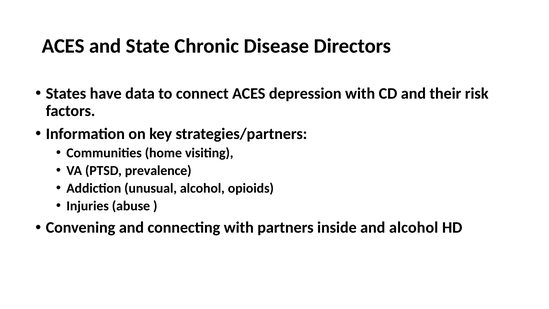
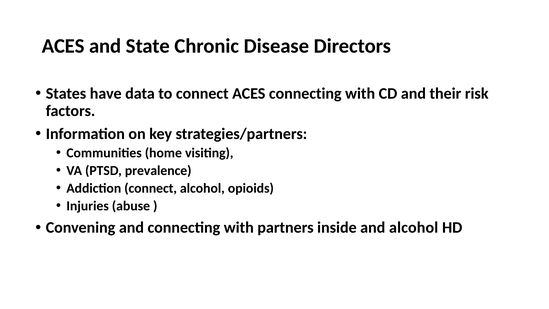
ACES depression: depression -> connecting (305, 94)
Addiction unusual: unusual -> connect (151, 188)
